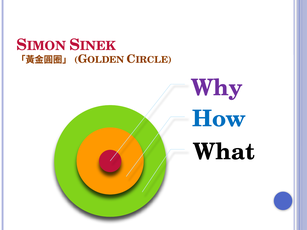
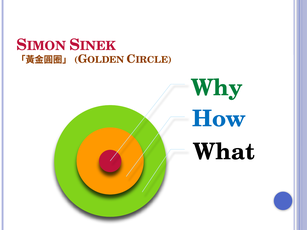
Why colour: purple -> green (217, 88)
